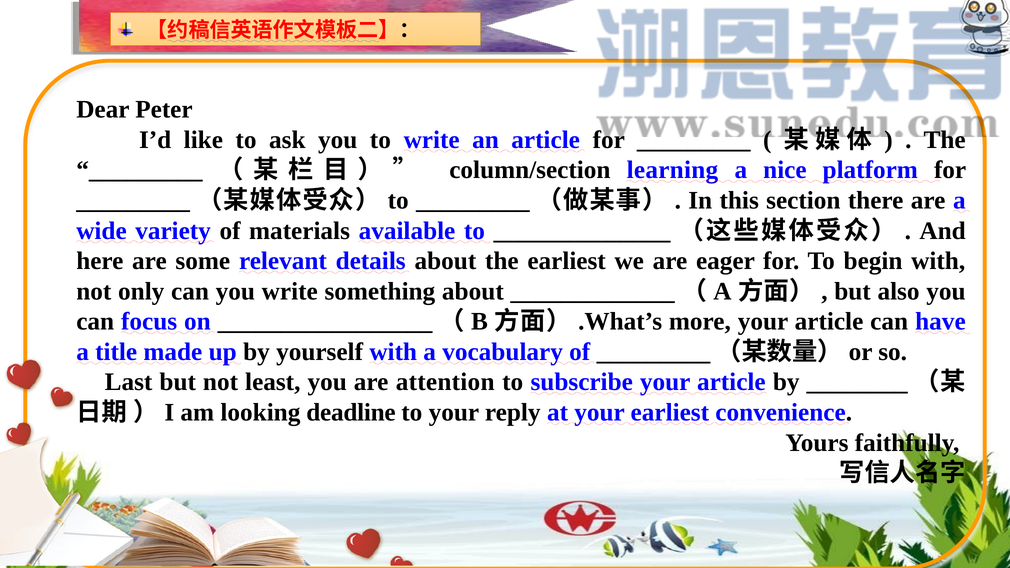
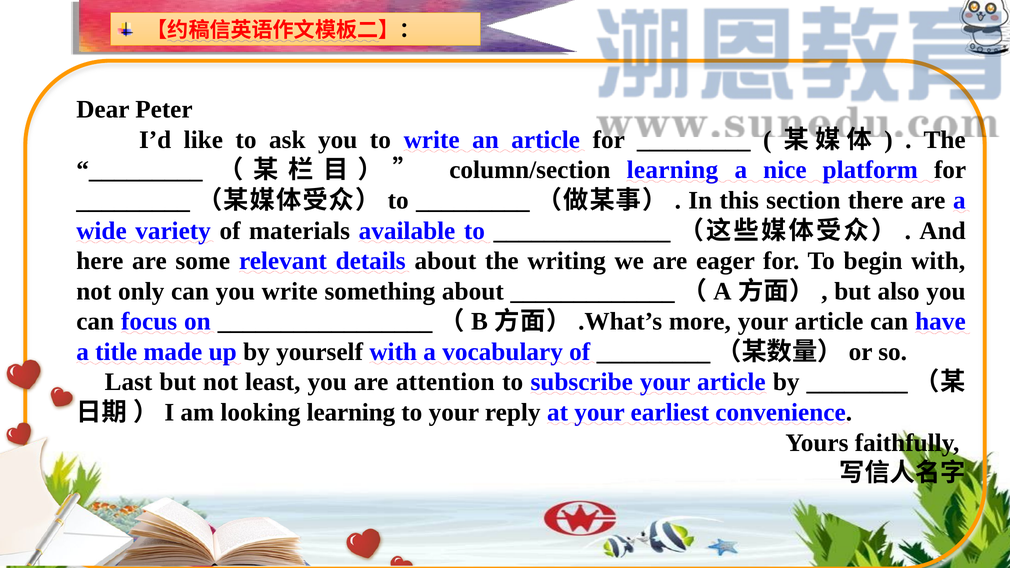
the earliest: earliest -> writing (567, 261)
looking deadline: deadline -> learning (351, 413)
